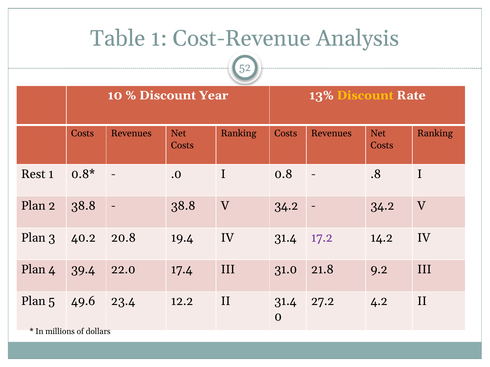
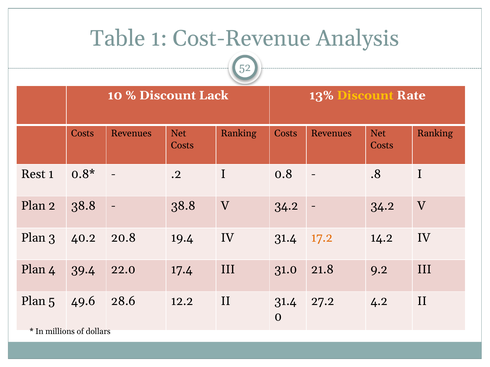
Year: Year -> Lack (214, 96)
.0: .0 -> .2 (176, 174)
17.2 colour: purple -> orange (322, 238)
23.4: 23.4 -> 28.6 (123, 302)
